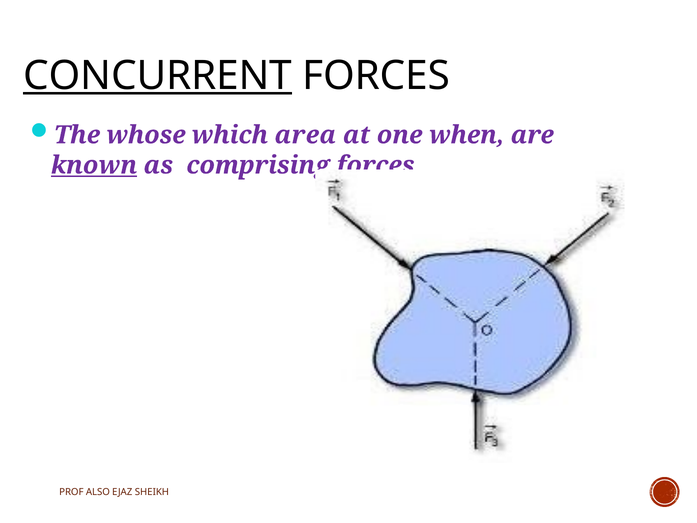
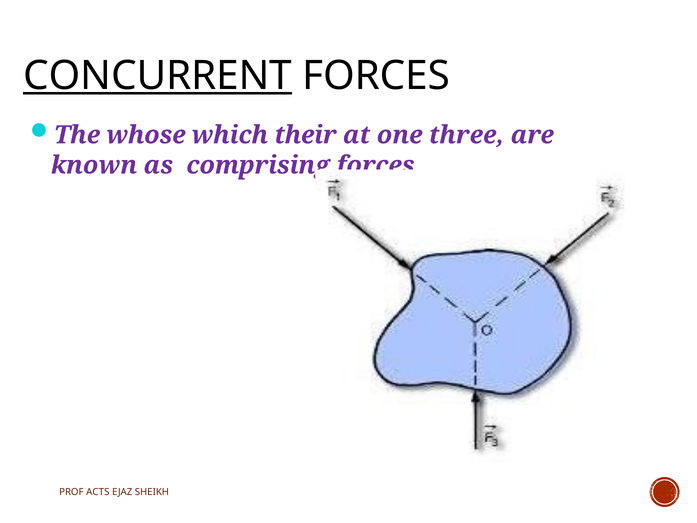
area: area -> their (306, 135)
when: when -> three (466, 135)
known underline: present -> none (94, 165)
ALSO: ALSO -> ACTS (98, 492)
